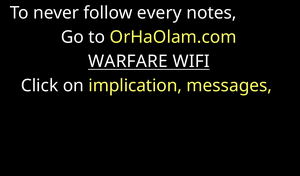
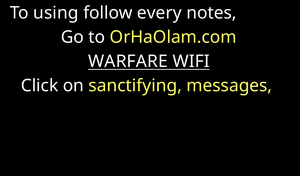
never: never -> using (56, 13)
implication: implication -> sanctifying (135, 86)
